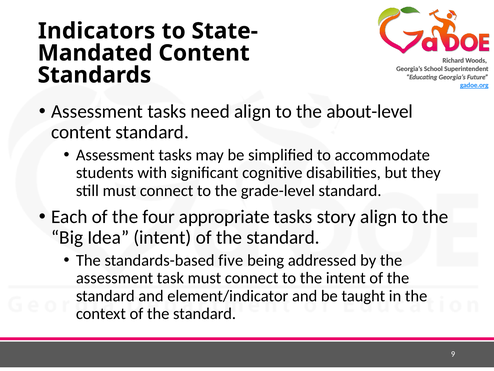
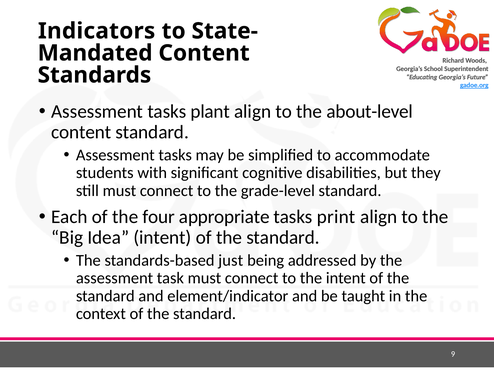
need: need -> plant (210, 111)
story: story -> print (336, 216)
five: five -> just (231, 260)
